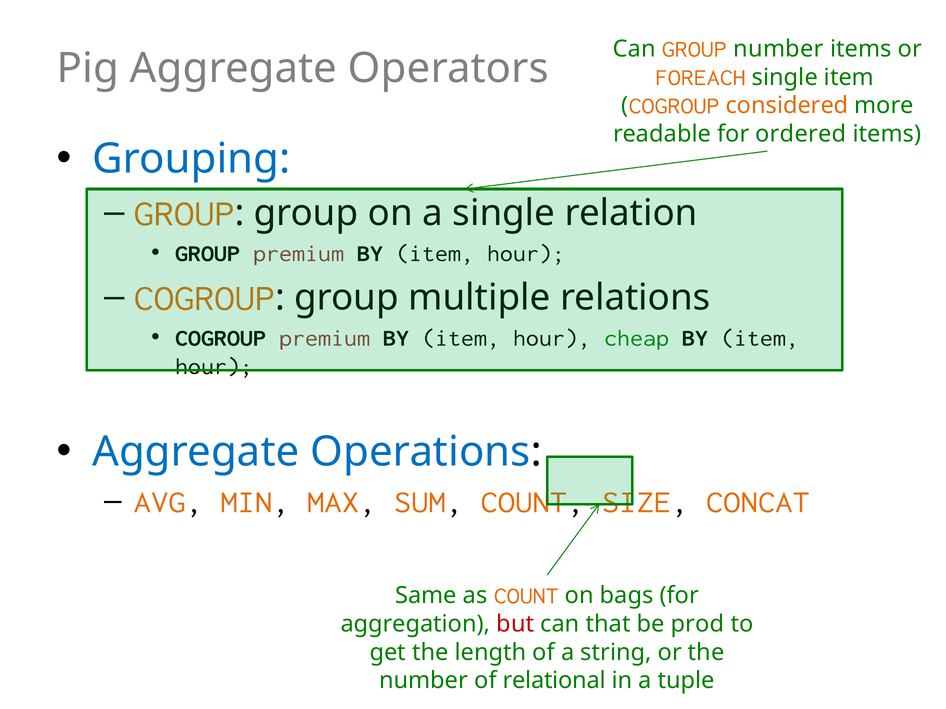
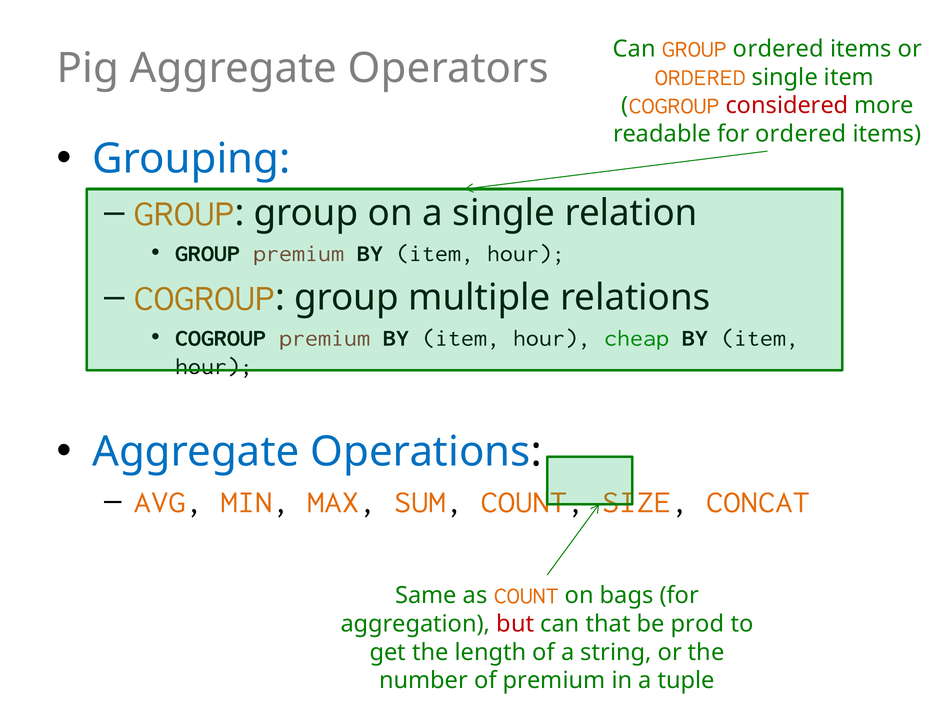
GROUP number: number -> ordered (778, 49)
FOREACH: FOREACH -> ORDERED (700, 77)
considered colour: orange -> red (787, 106)
of relational: relational -> premium (554, 681)
